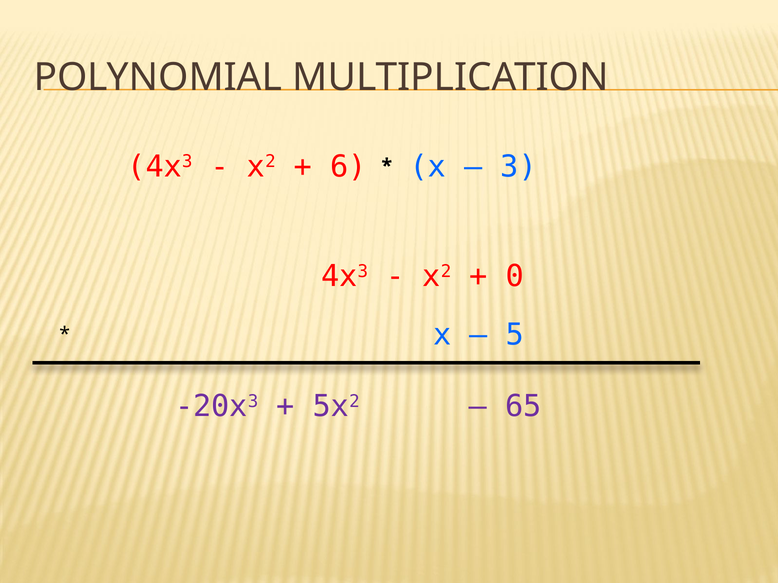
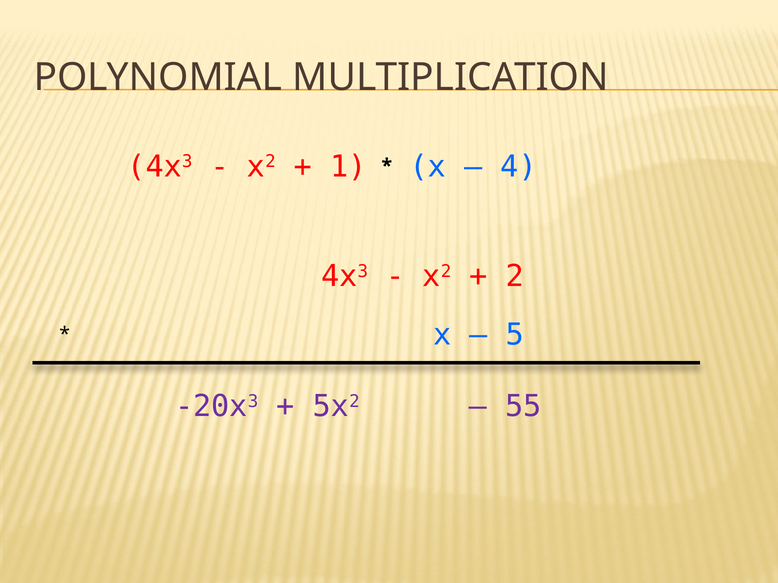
6: 6 -> 1 (348, 167)
3: 3 -> 4 (519, 167)
0: 0 -> 2 (515, 276)
65: 65 -> 55 (523, 407)
